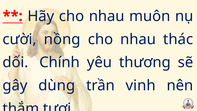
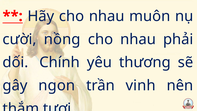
thác: thác -> phải (178, 39)
dùng: dùng -> ngon (57, 85)
